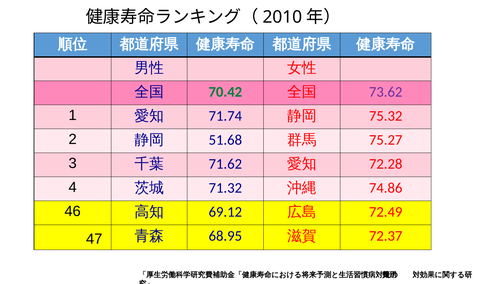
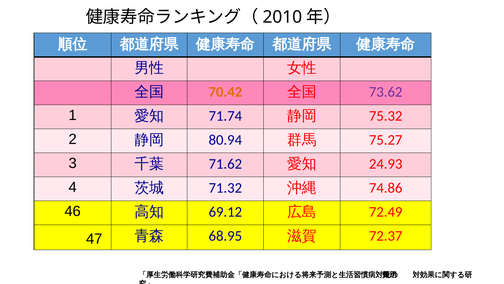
70.42 colour: green -> orange (225, 92)
51.68: 51.68 -> 80.94 (225, 140)
72.28: 72.28 -> 24.93 (386, 164)
